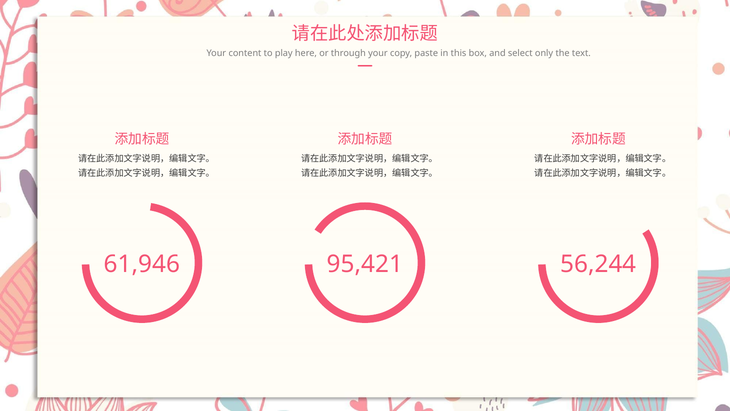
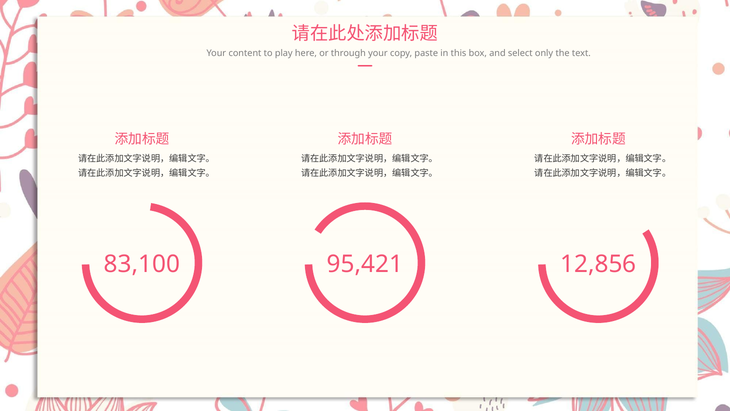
61,946: 61,946 -> 83,100 (142, 264)
56,244: 56,244 -> 12,856 (598, 264)
